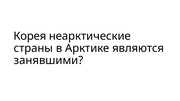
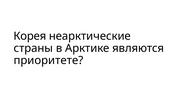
занявшими: занявшими -> приоритете (48, 61)
